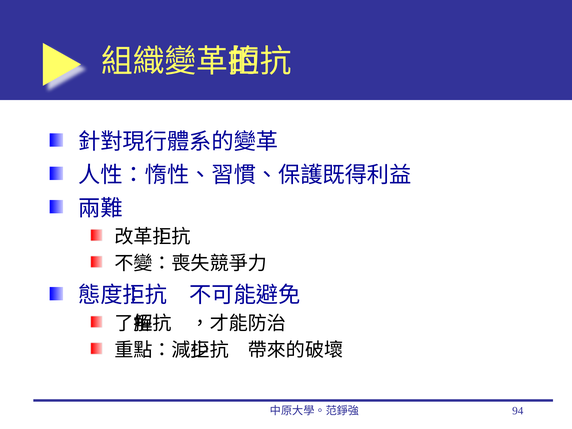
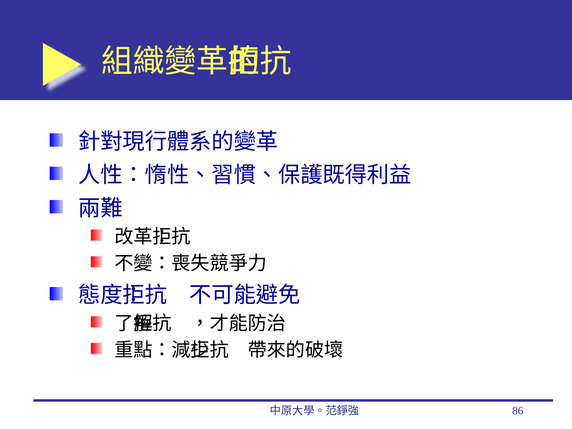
94: 94 -> 86 (518, 411)
